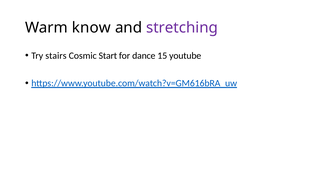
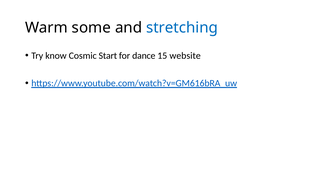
know: know -> some (91, 28)
stretching colour: purple -> blue (182, 28)
stairs: stairs -> know (56, 56)
youtube: youtube -> website (185, 56)
